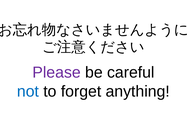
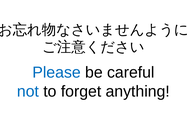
Please colour: purple -> blue (57, 72)
